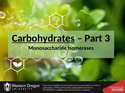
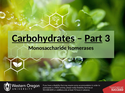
Part underline: none -> present (93, 39)
